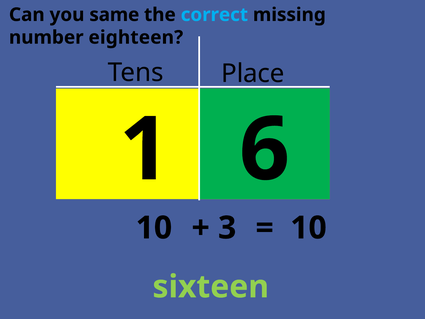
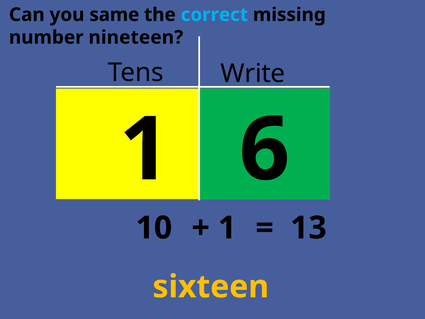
eighteen: eighteen -> nineteen (136, 37)
Place: Place -> Write (253, 74)
3: 3 -> 1 (227, 228)
10: 10 -> 13 (308, 228)
sixteen colour: light green -> yellow (211, 287)
